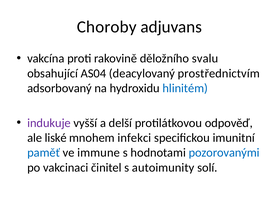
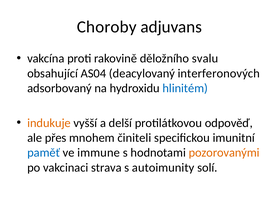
prostřednictvím: prostřednictvím -> interferonových (219, 73)
indukuje colour: purple -> orange (49, 123)
liské: liské -> přes (56, 138)
infekci: infekci -> činiteli (134, 138)
pozorovanými colour: blue -> orange (224, 153)
činitel: činitel -> strava (106, 168)
